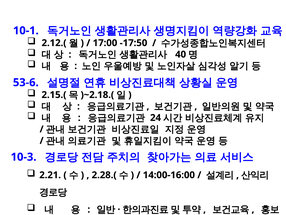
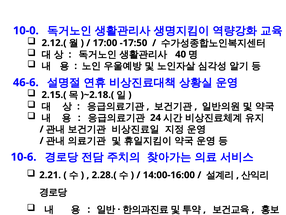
10-1: 10-1 -> 10-0 (26, 31)
53-6: 53-6 -> 46-6 (26, 82)
10-3: 10-3 -> 10-6 (24, 157)
